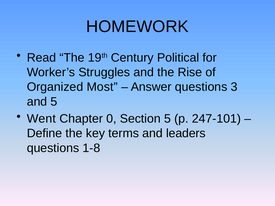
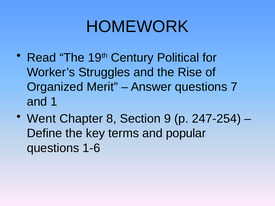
Most: Most -> Merit (102, 87)
3: 3 -> 7 (234, 87)
and 5: 5 -> 1 (54, 102)
0: 0 -> 8 (111, 119)
Section 5: 5 -> 9 (167, 119)
247-101: 247-101 -> 247-254 (216, 119)
leaders: leaders -> popular (186, 133)
1-8: 1-8 -> 1-6 (91, 148)
